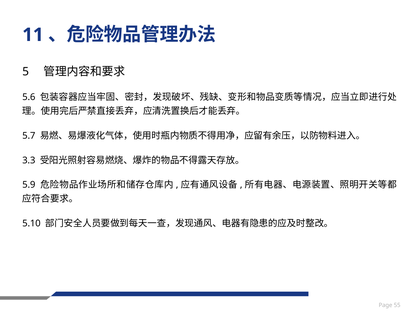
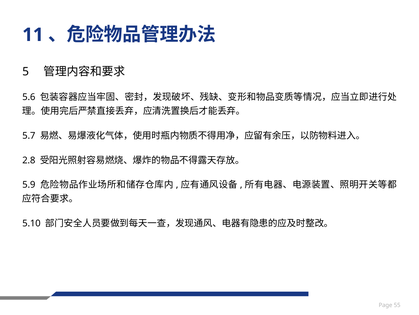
3.3: 3.3 -> 2.8 (29, 160)
